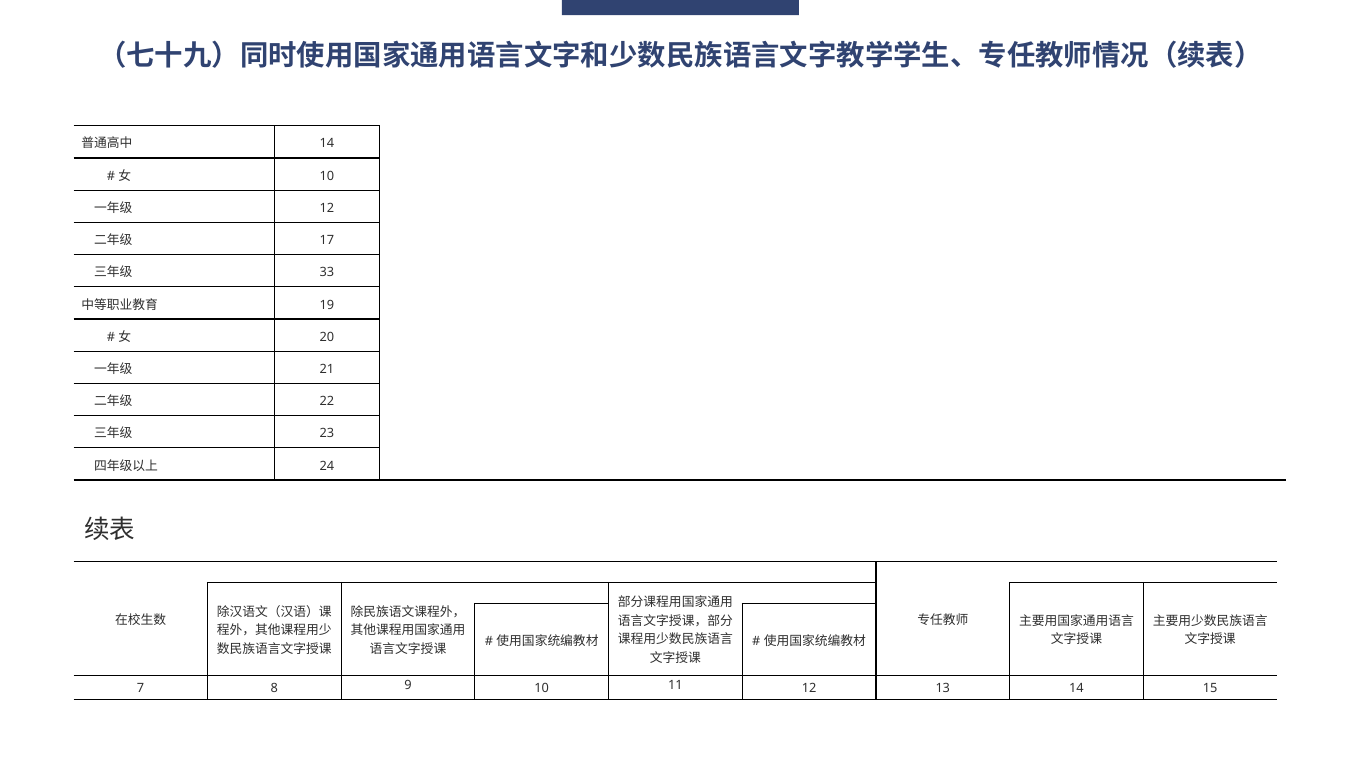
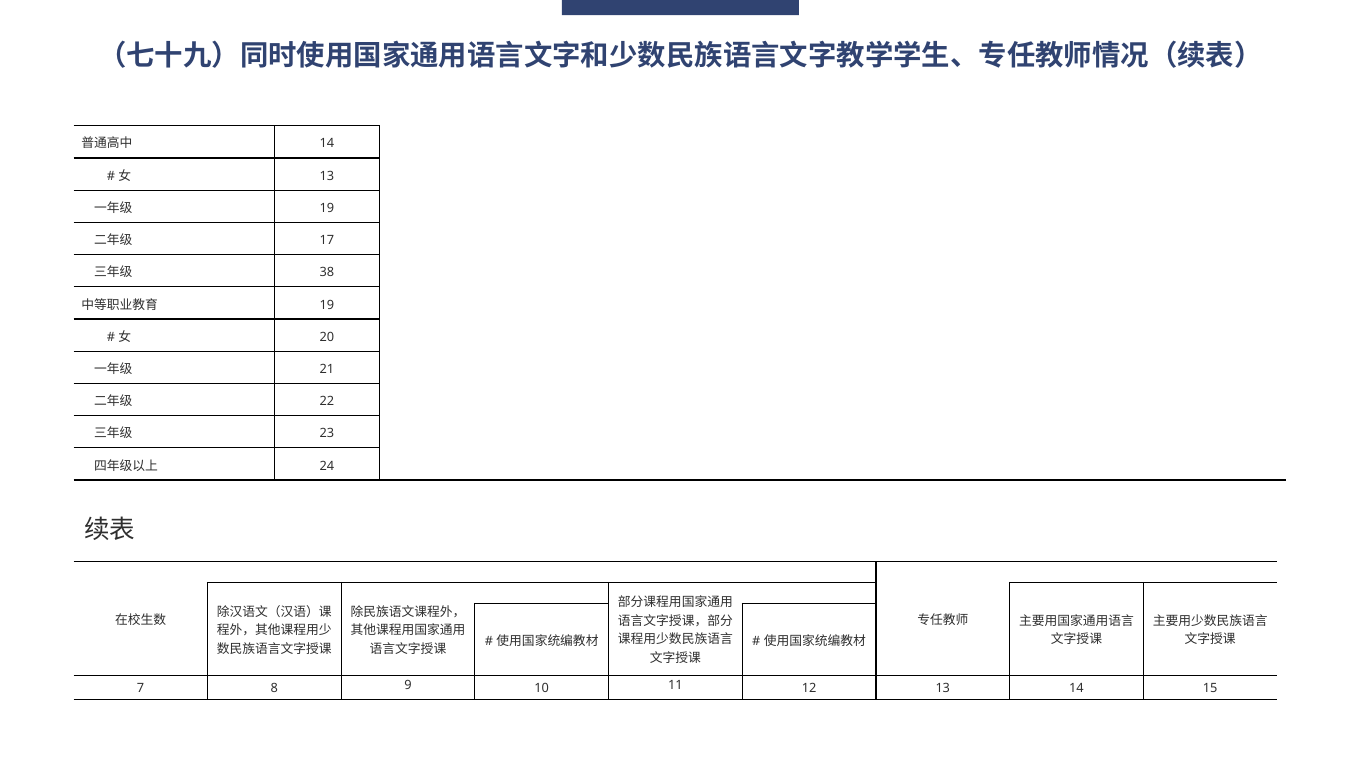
10: 10 -> 13 (327, 176)
12: 12 -> 19 (327, 208)
33: 33 -> 38 (327, 272)
